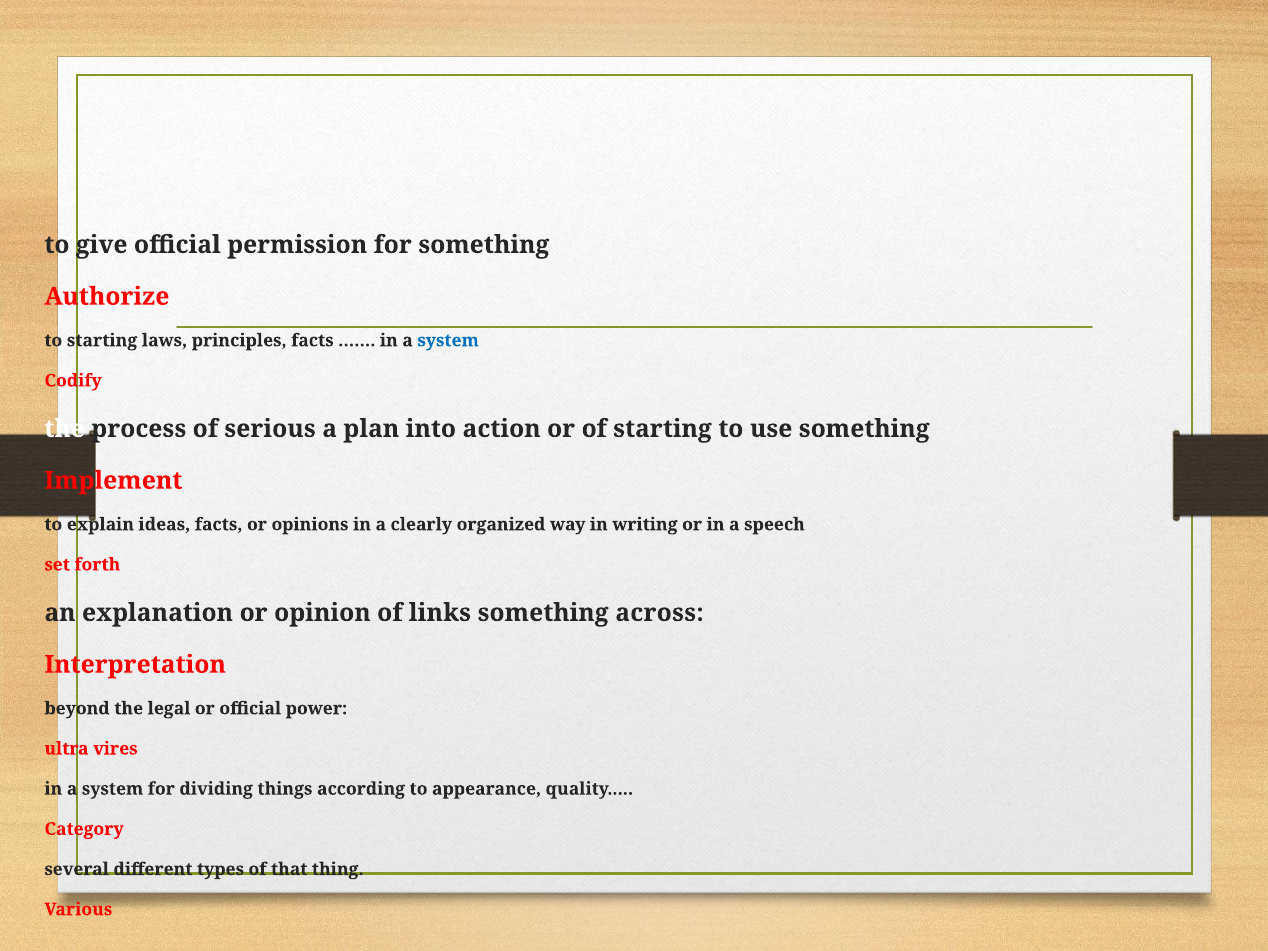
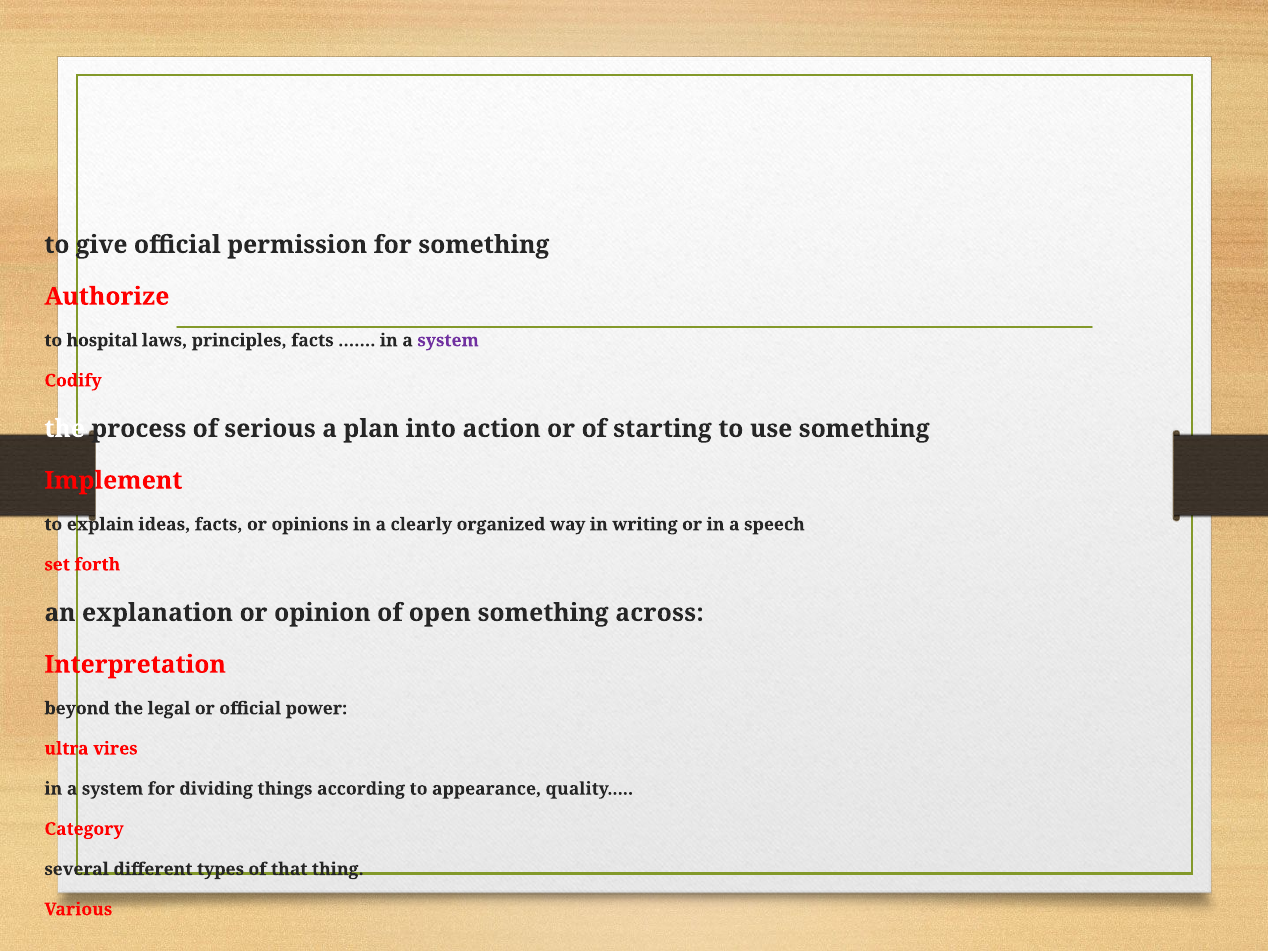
to starting: starting -> hospital (102, 340)
system colour: blue -> purple (448, 340)
links: links -> open (440, 613)
